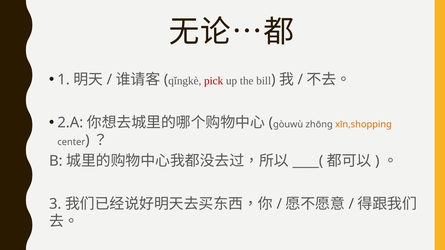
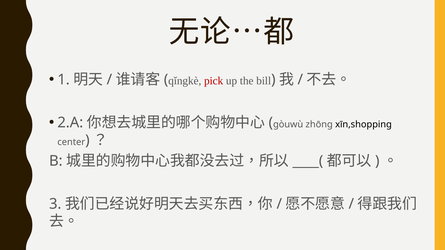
xīn,shopping colour: orange -> black (363, 125)
